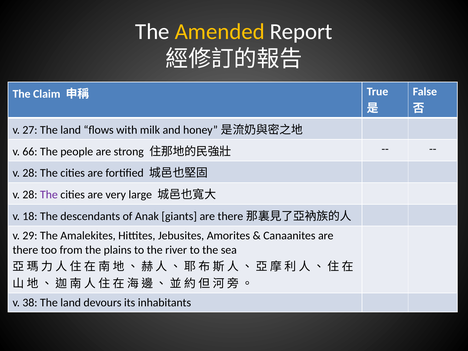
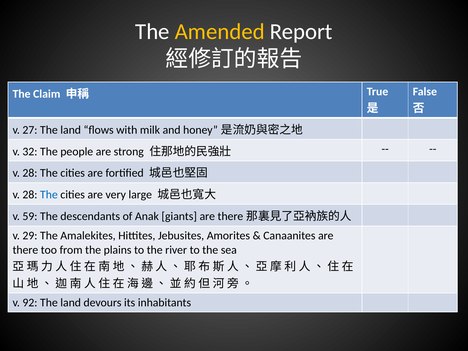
66: 66 -> 32 (30, 152)
The colour: purple -> blue (49, 195)
18: 18 -> 59 (30, 216)
38: 38 -> 92 (30, 303)
